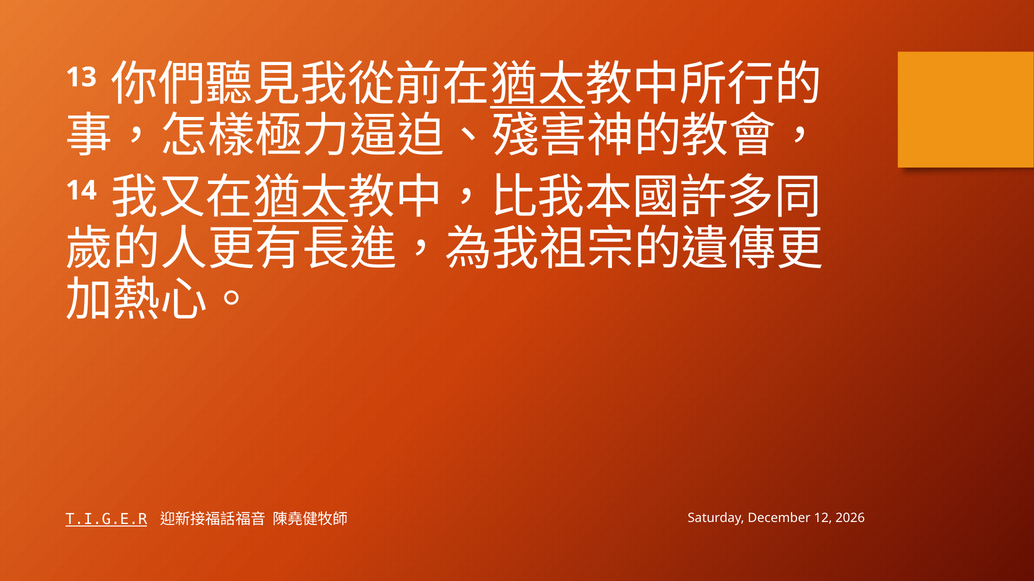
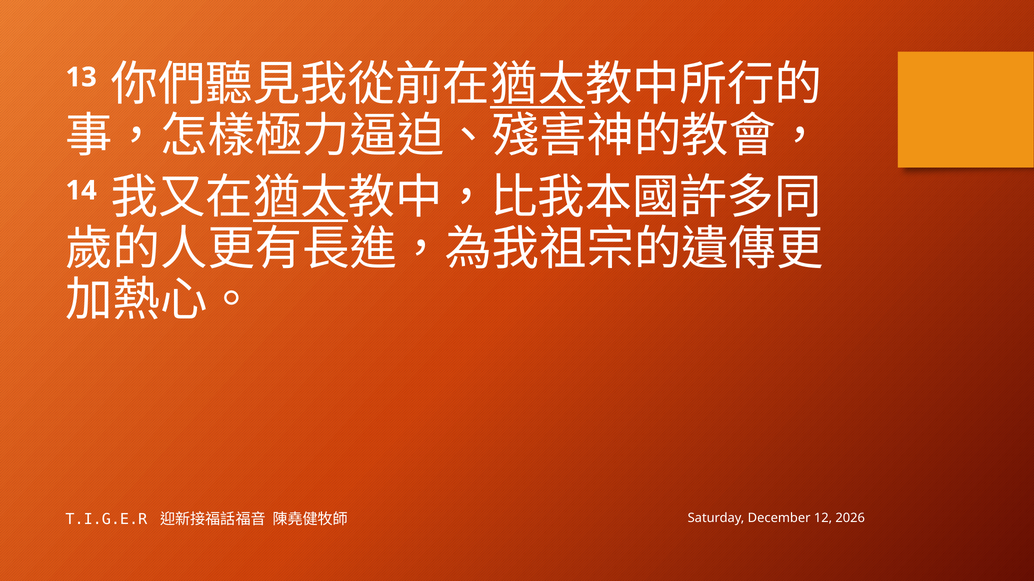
T.I.G.E.R underline: present -> none (106, 520)
